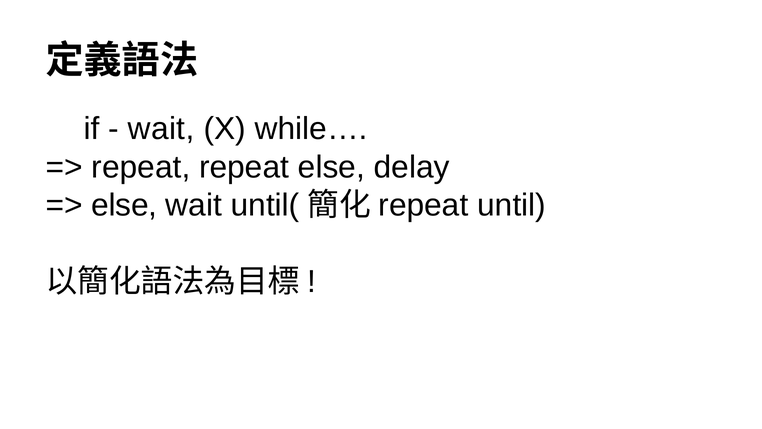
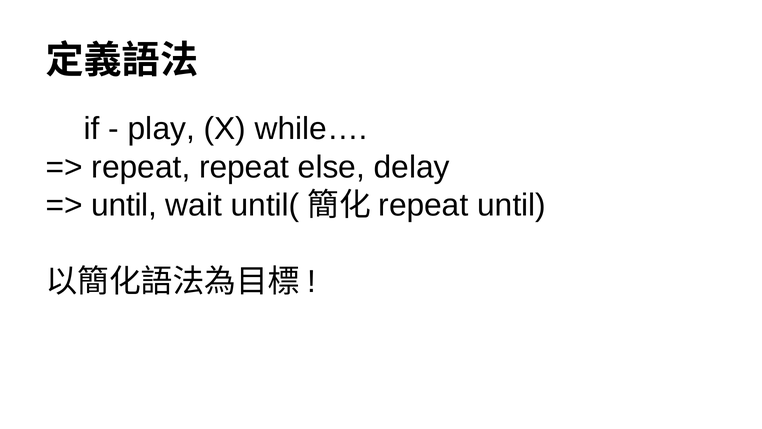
wait: wait -> play (161, 129)
else: else -> until (124, 205)
